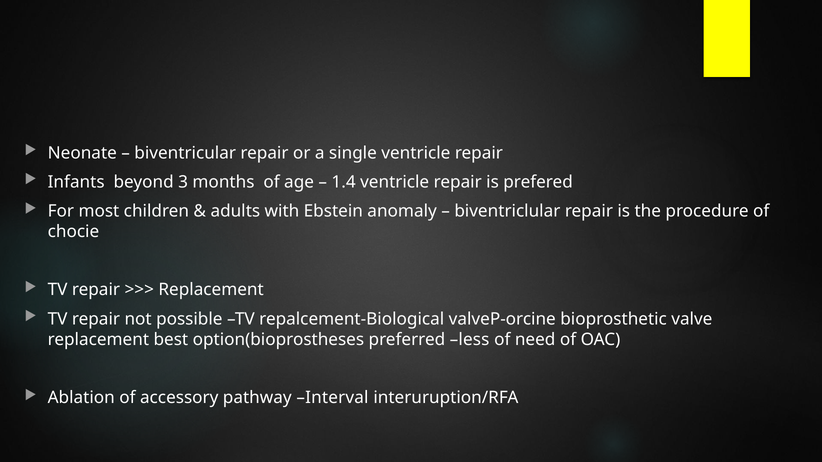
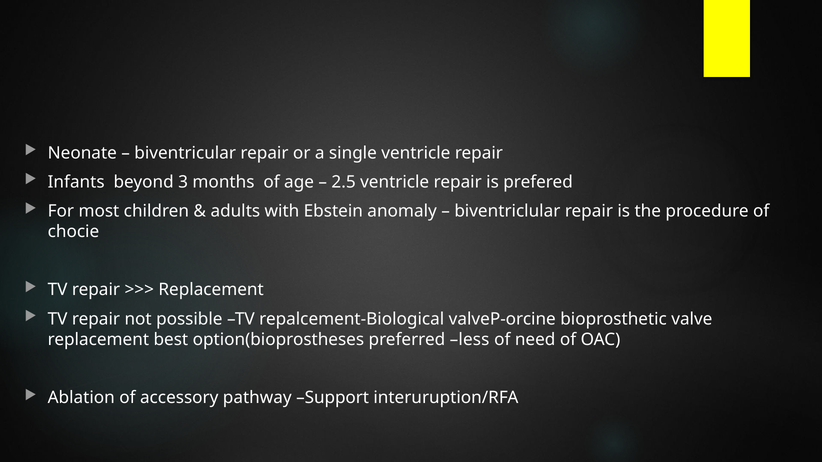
1.4: 1.4 -> 2.5 (344, 182)
Interval: Interval -> Support (333, 398)
